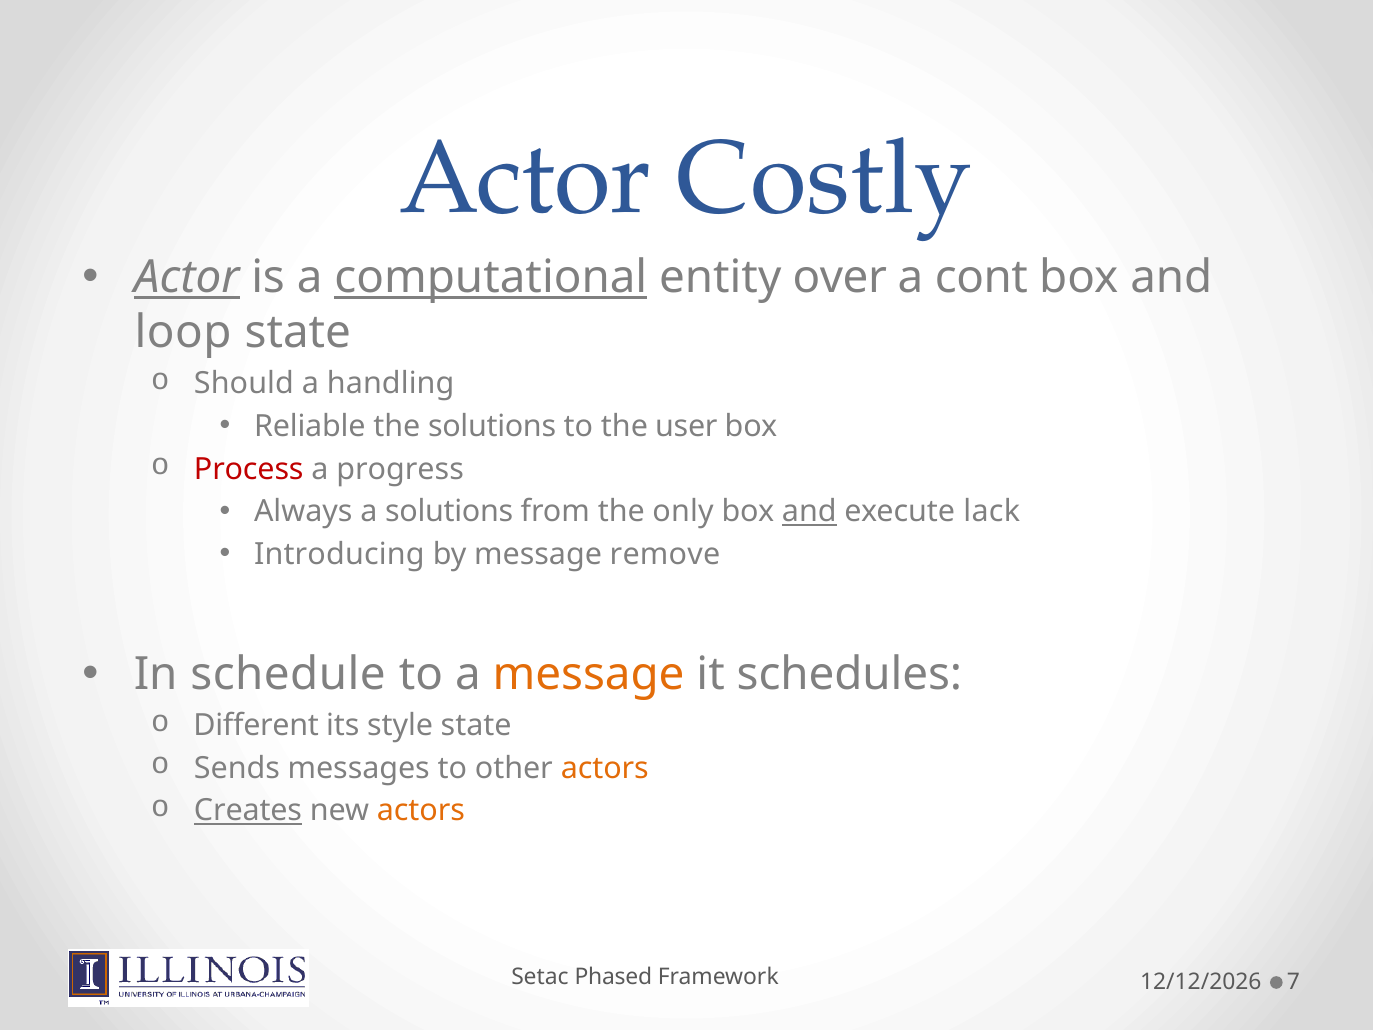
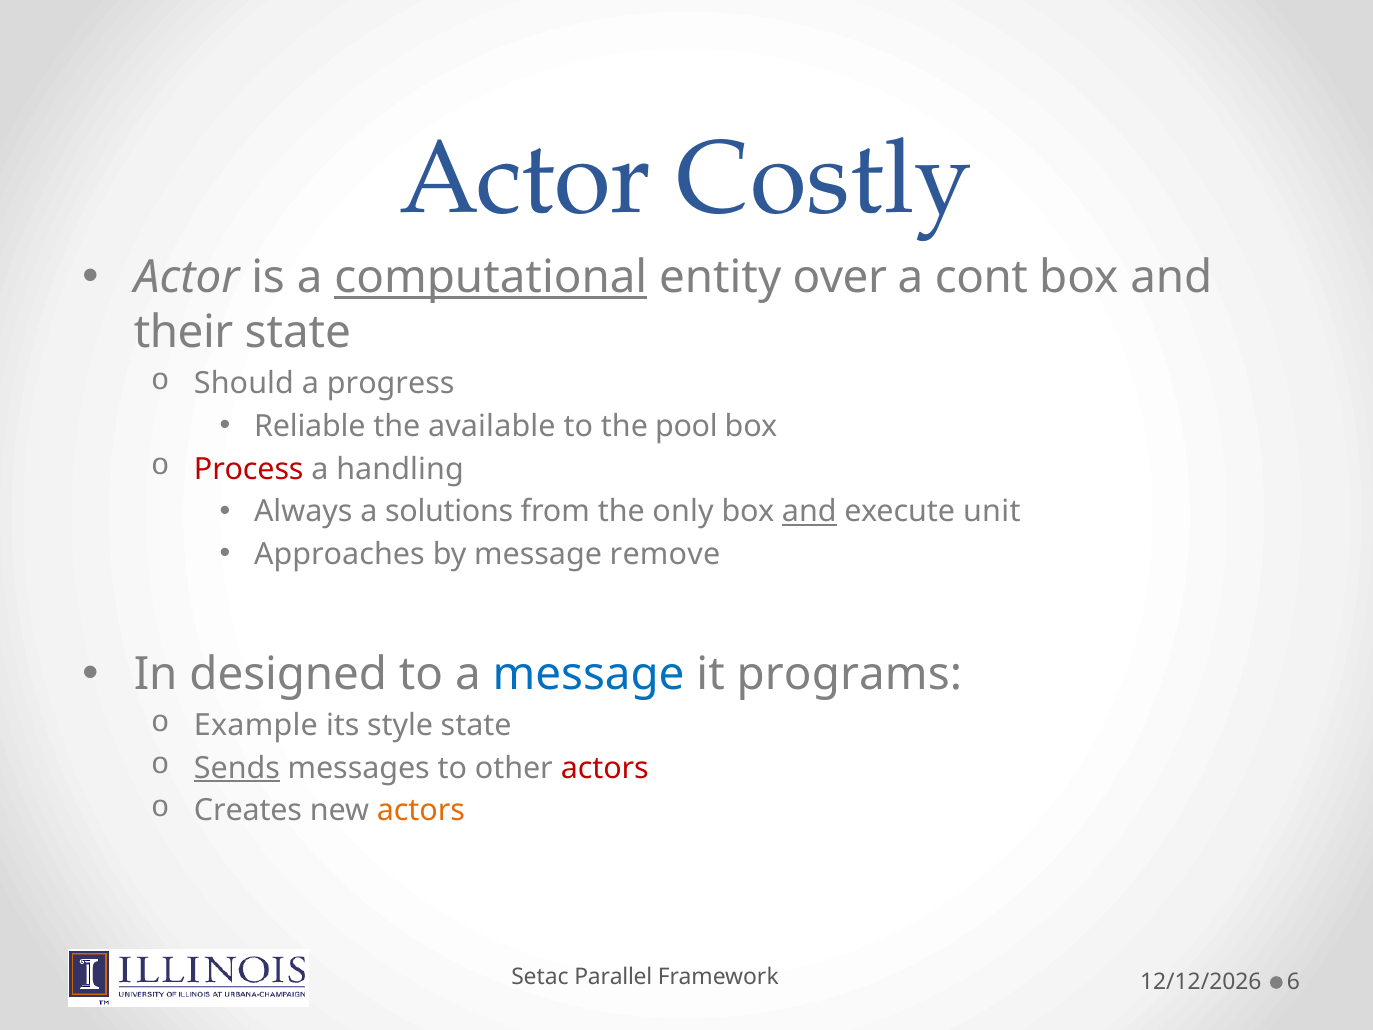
Actor underline: present -> none (187, 278)
loop: loop -> their (184, 333)
handling: handling -> progress (391, 384)
the solutions: solutions -> available (492, 426)
user: user -> pool (686, 426)
progress: progress -> handling (400, 469)
lack: lack -> unit (992, 512)
Introducing: Introducing -> Approaches (339, 554)
schedule: schedule -> designed (288, 674)
message colour: orange -> blue (589, 674)
schedules: schedules -> programs (849, 674)
Different: Different -> Example (256, 725)
Sends underline: none -> present (237, 768)
actors colour: orange -> red (605, 768)
Creates underline: present -> none (248, 811)
Phased: Phased -> Parallel (613, 977)
7: 7 -> 6 (1293, 982)
